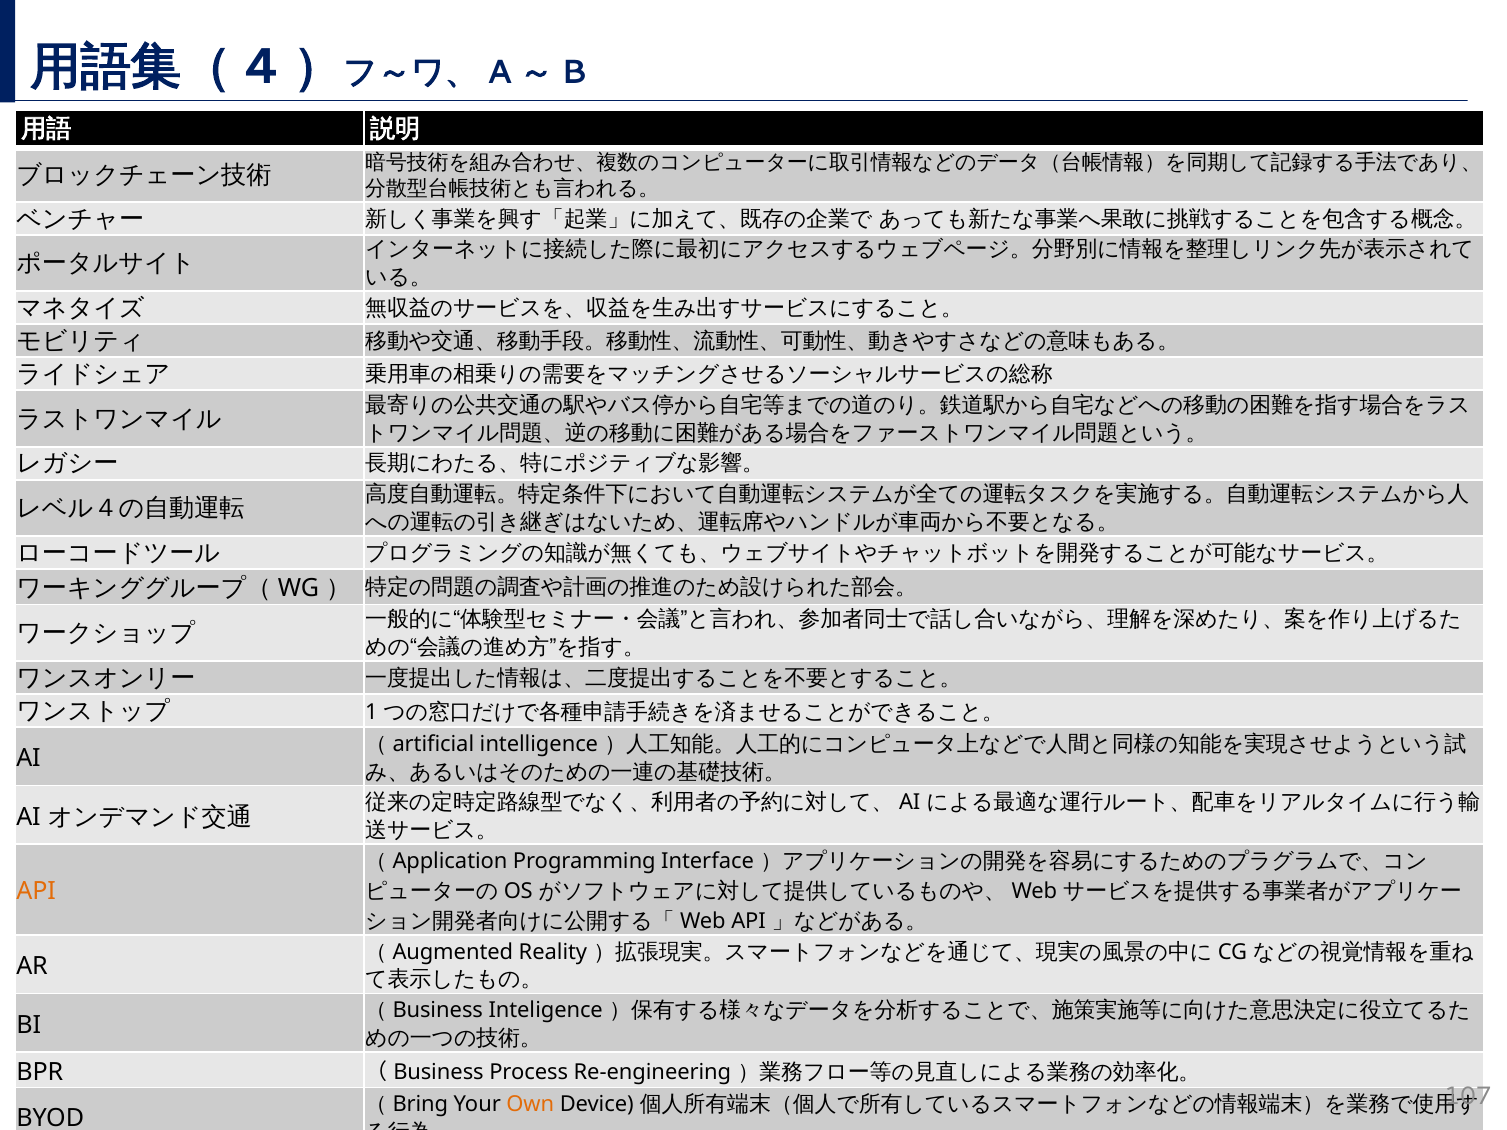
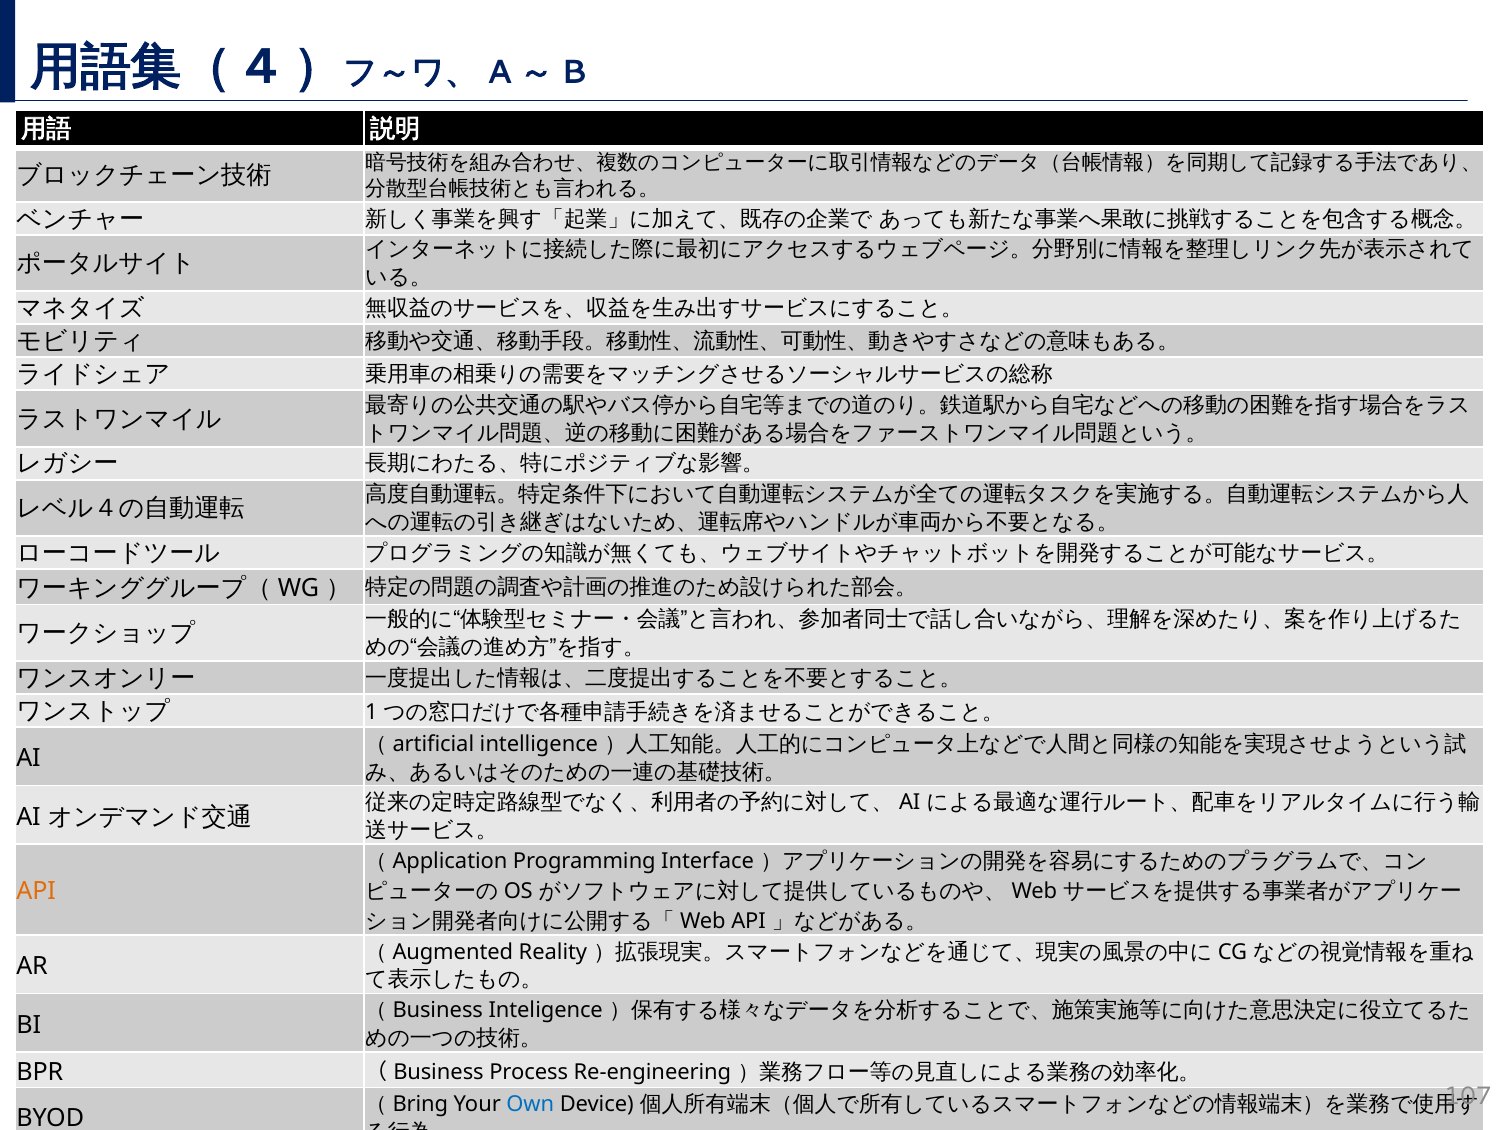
Own colour: orange -> blue (530, 1105)
